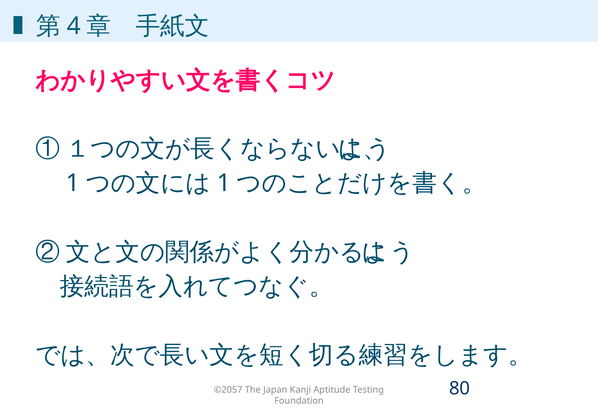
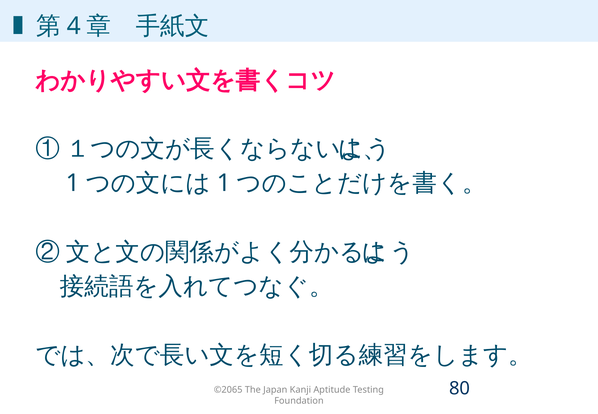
©2057: ©2057 -> ©2065 (228, 390)
